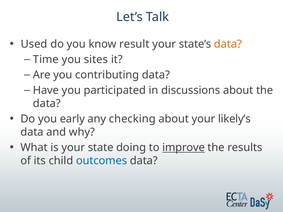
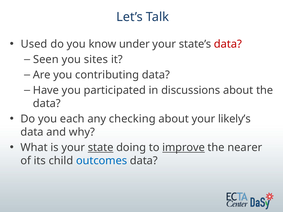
result: result -> under (134, 44)
data colour: orange -> red (228, 44)
Time: Time -> Seen (46, 60)
early: early -> each (72, 119)
state underline: none -> present (101, 148)
results: results -> nearer (245, 148)
